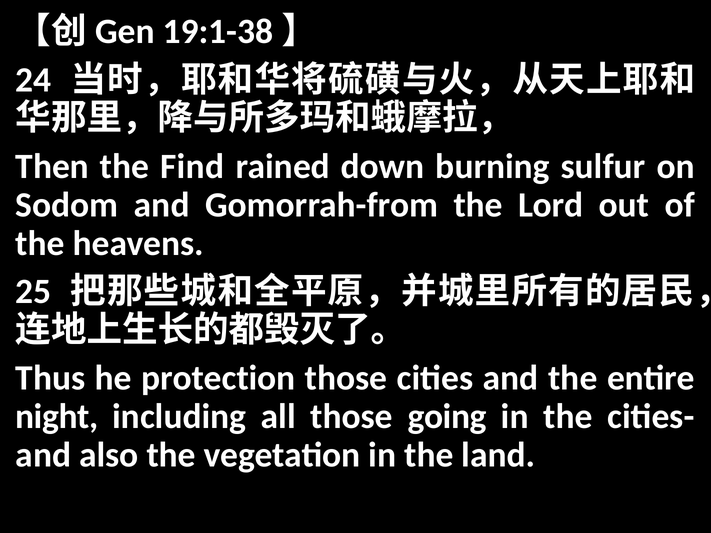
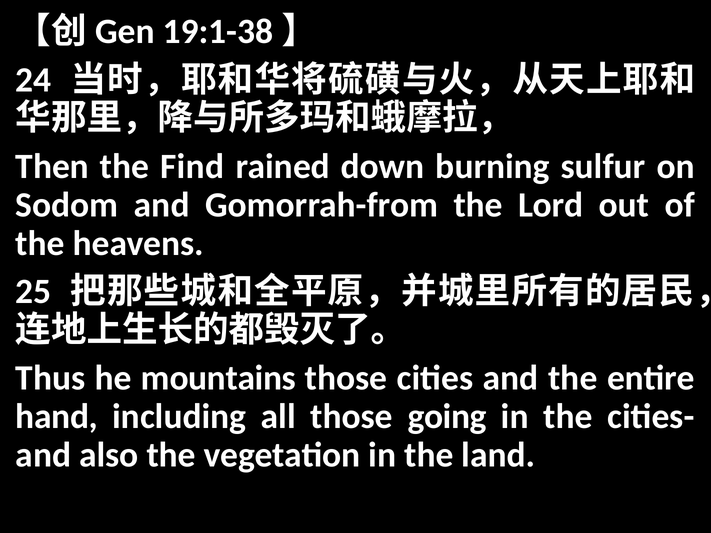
protection: protection -> mountains (218, 378)
night: night -> hand (57, 417)
